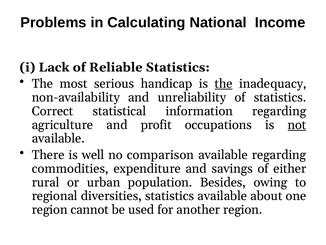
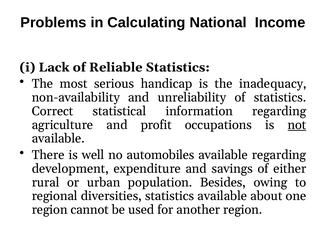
the underline: present -> none (224, 83)
comparison: comparison -> automobiles (161, 155)
commodities: commodities -> development (70, 168)
